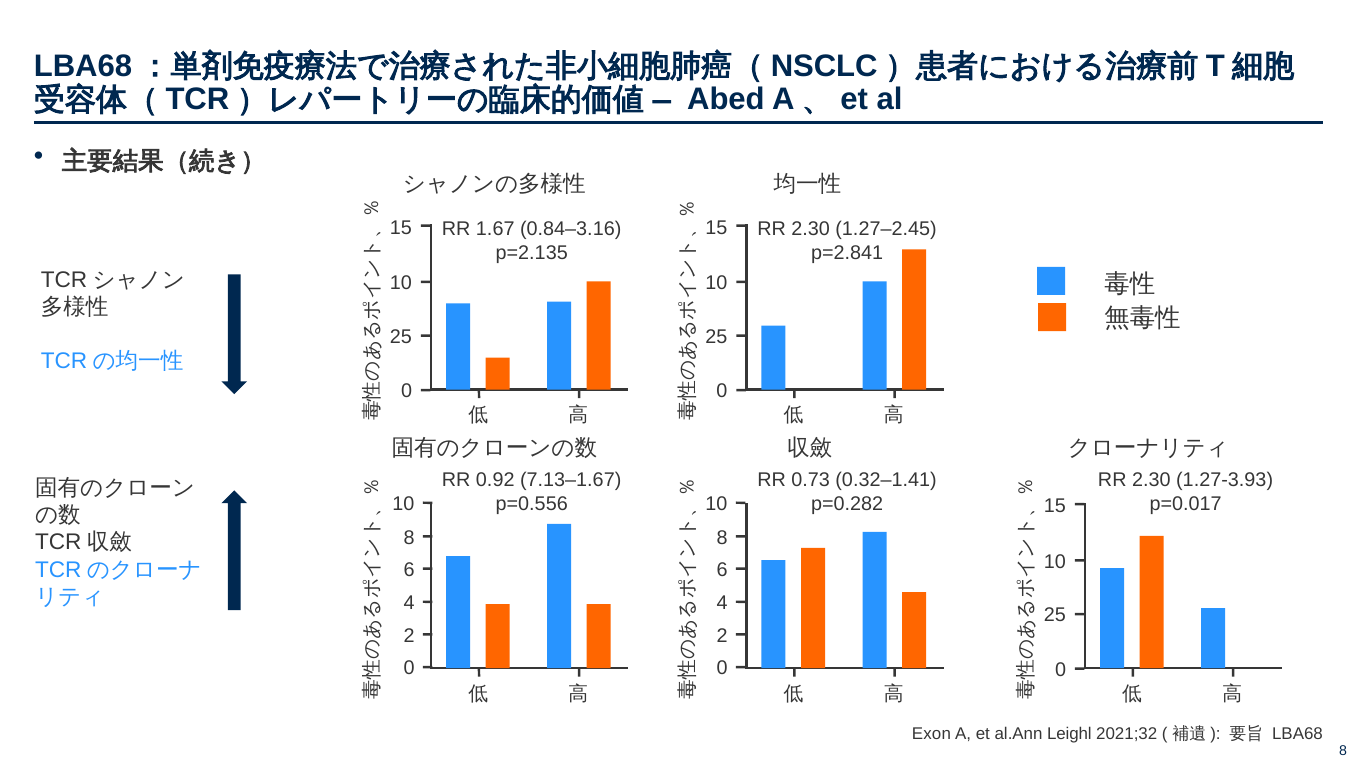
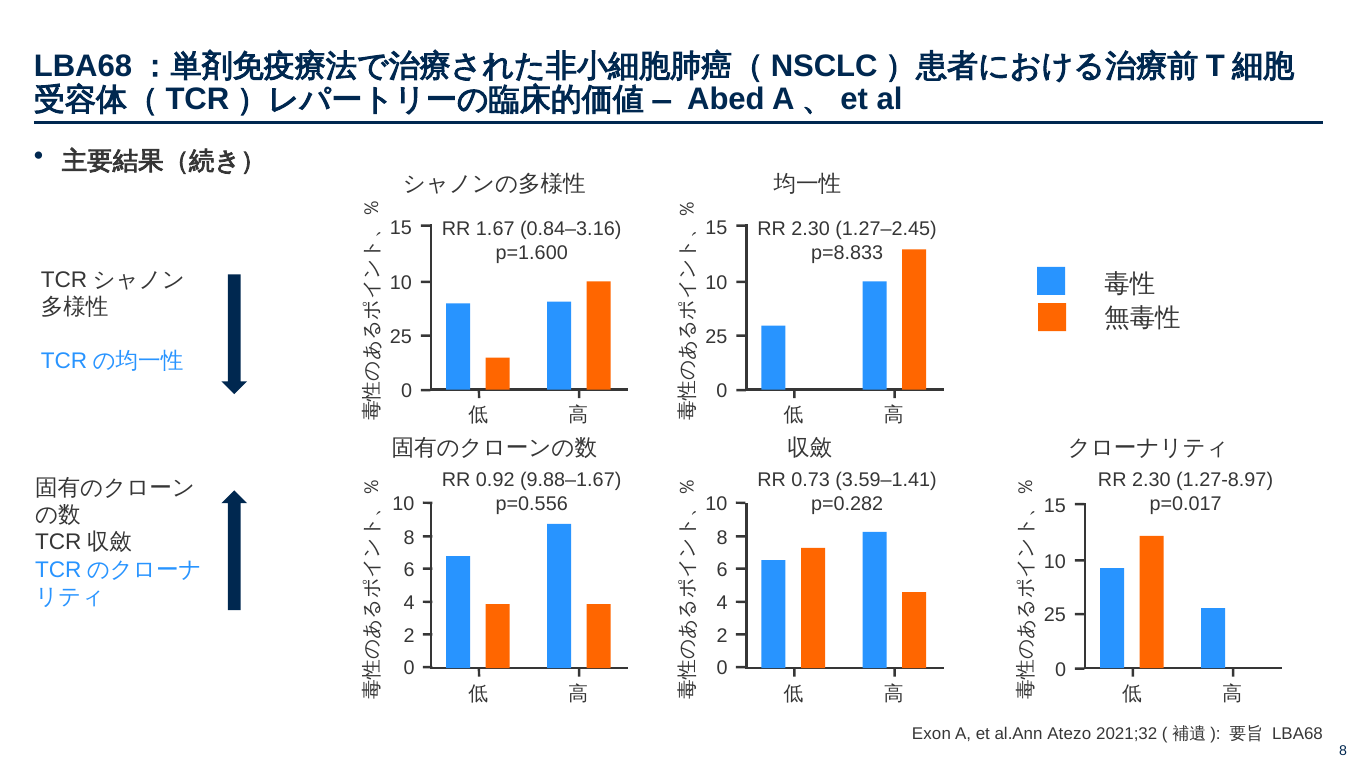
p=2.135: p=2.135 -> p=1.600 (532, 253)
p=2.841: p=2.841 -> p=8.833 (847, 253)
7.13–1.67: 7.13–1.67 -> 9.88–1.67 (571, 480)
0.32–1.41: 0.32–1.41 -> 3.59–1.41 (886, 480)
1.27-3.93: 1.27-3.93 -> 1.27-8.97 (1225, 480)
Leighl: Leighl -> Atezo (1069, 734)
